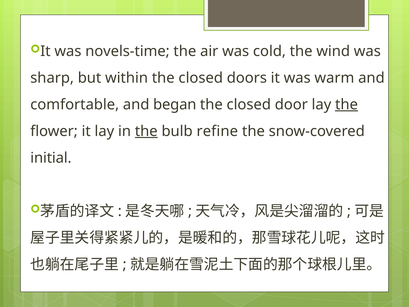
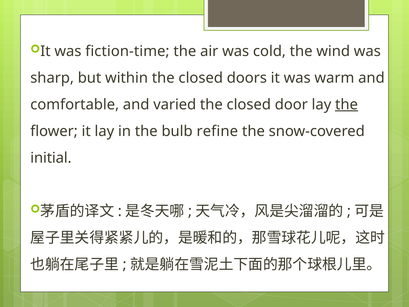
novels-time: novels-time -> fiction-time (127, 51)
began: began -> varied (175, 104)
the underline: present -> none (146, 131)
